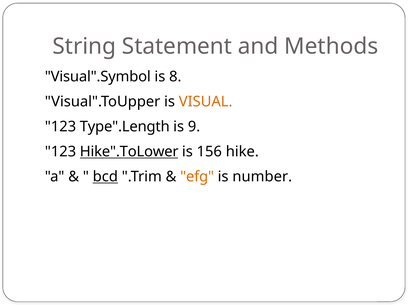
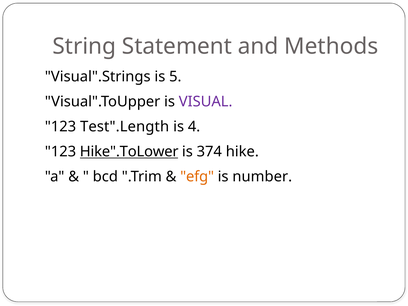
Visual".Symbol: Visual".Symbol -> Visual".Strings (98, 77)
8: 8 -> 5 (175, 77)
VISUAL colour: orange -> purple (206, 102)
Type".Length: Type".Length -> Test".Length (125, 127)
9: 9 -> 4 (194, 127)
156: 156 -> 374 (209, 152)
bcd underline: present -> none (105, 177)
